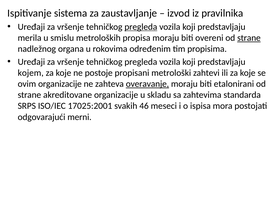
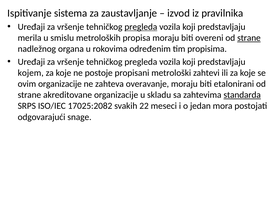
overavanje underline: present -> none (147, 84)
standarda underline: none -> present (242, 95)
17025:2001: 17025:2001 -> 17025:2082 (90, 106)
46: 46 -> 22 (144, 106)
ispisa: ispisa -> jedan (200, 106)
merni: merni -> snage (79, 117)
